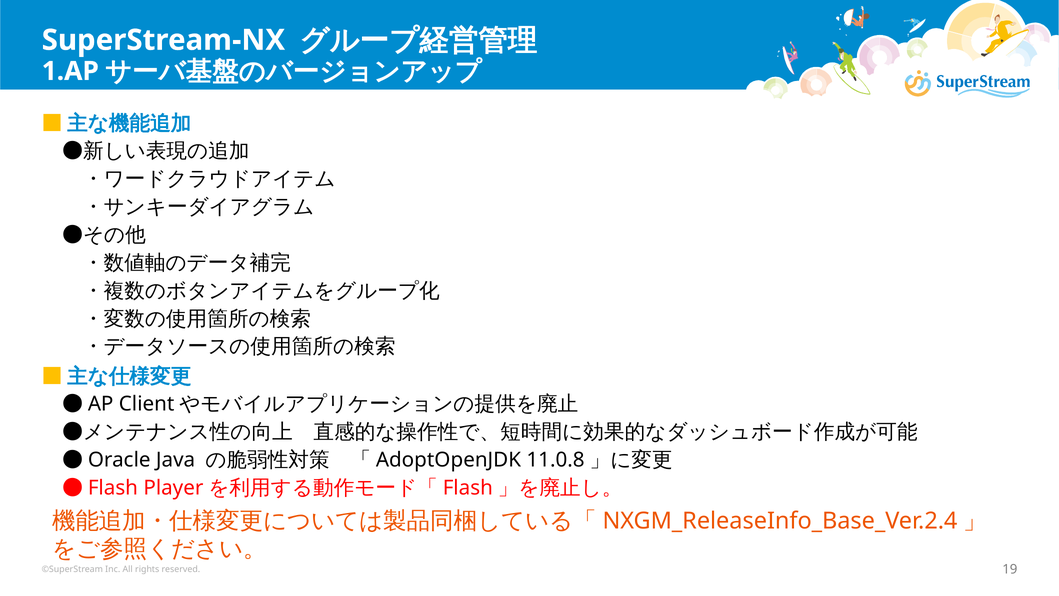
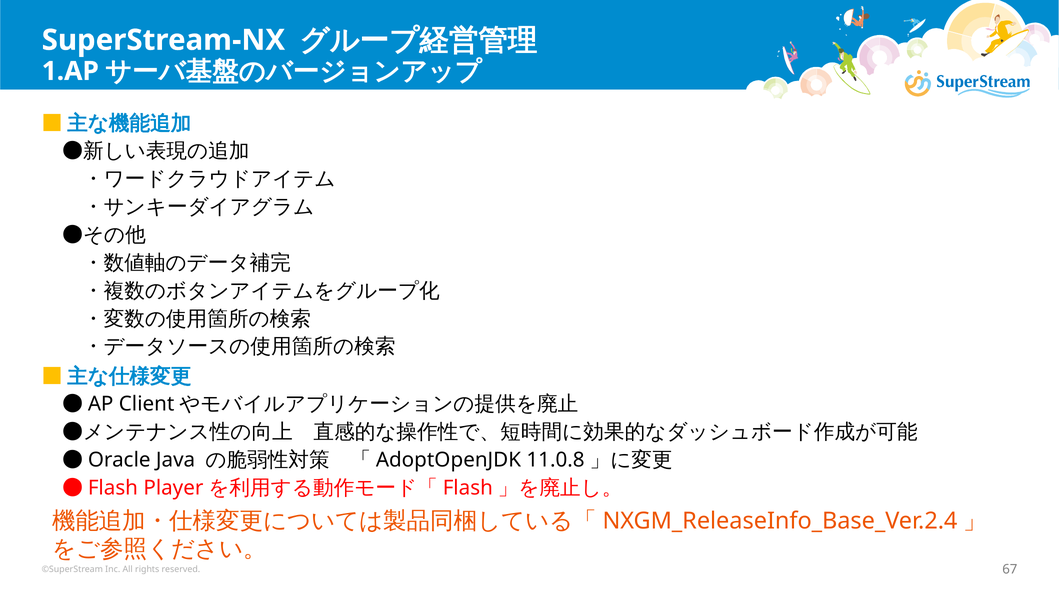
19: 19 -> 67 (1010, 569)
